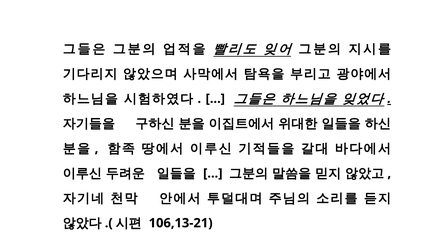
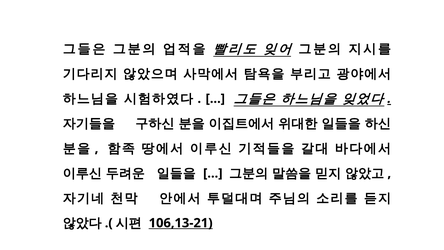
106,13-21 underline: none -> present (181, 223)
